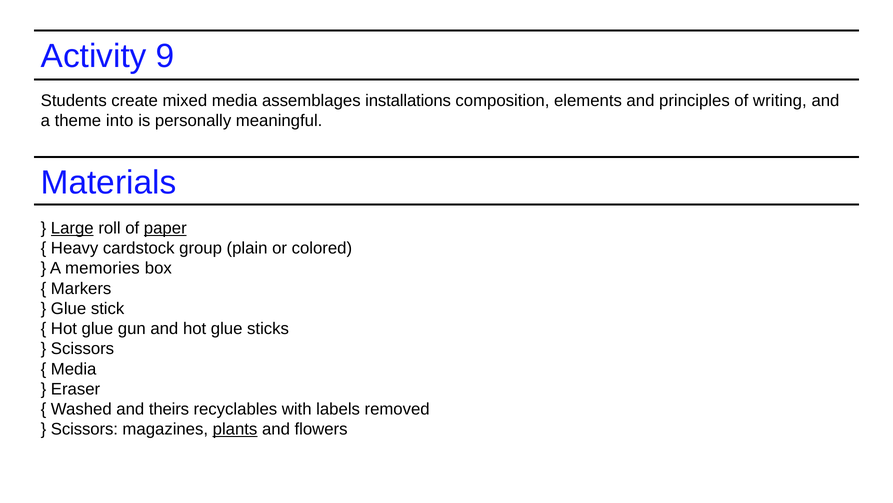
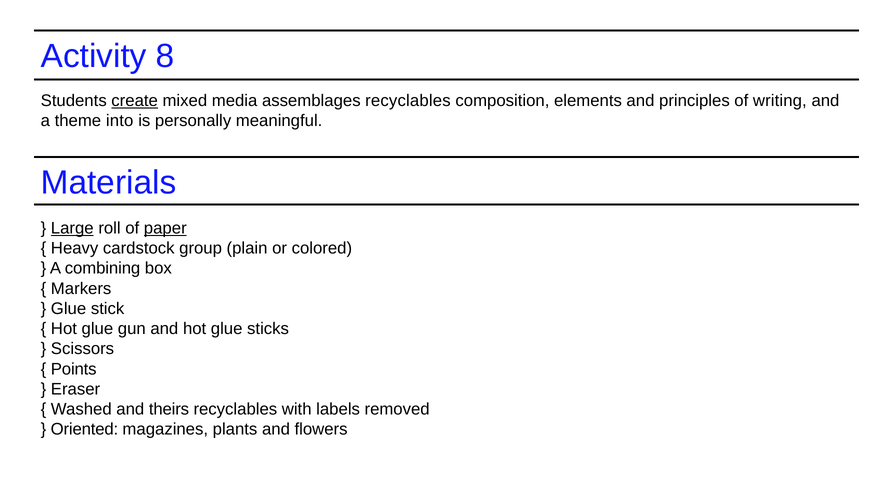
9: 9 -> 8 (165, 56)
create underline: none -> present (135, 101)
assemblages installations: installations -> recyclables (408, 101)
memories: memories -> combining (103, 268)
Media: Media -> Points (74, 369)
Scissors: Scissors -> Oriented (84, 429)
plants underline: present -> none (235, 429)
